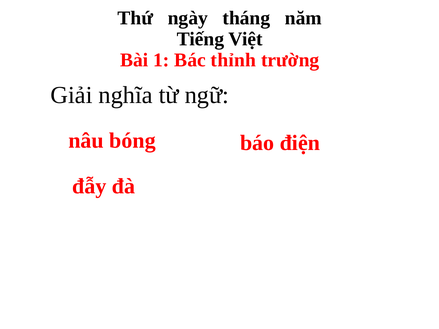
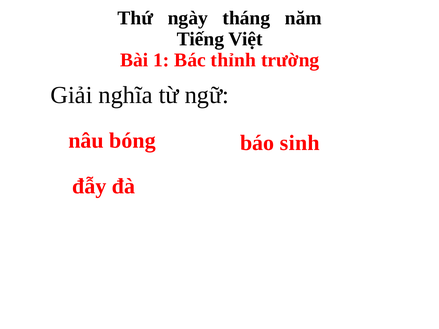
điện: điện -> sinh (300, 143)
